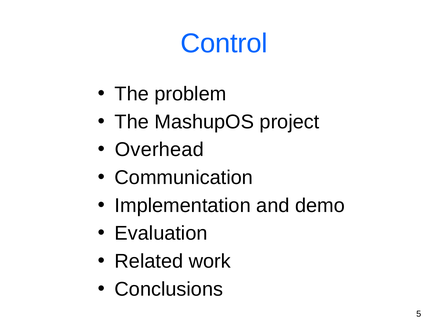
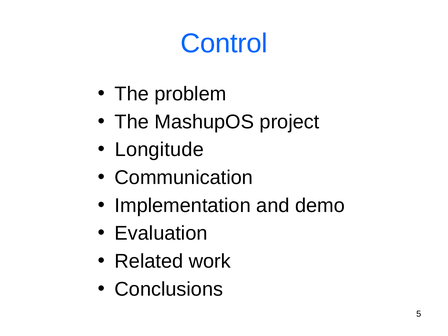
Overhead: Overhead -> Longitude (159, 150)
